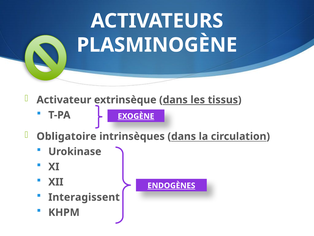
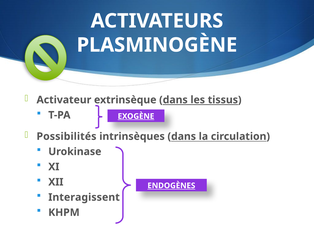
Obligatoire: Obligatoire -> Possibilités (66, 136)
